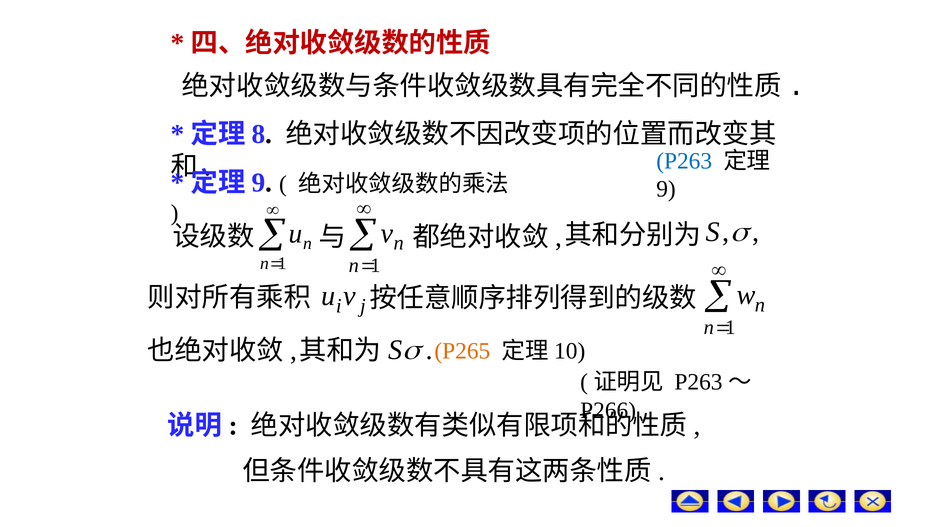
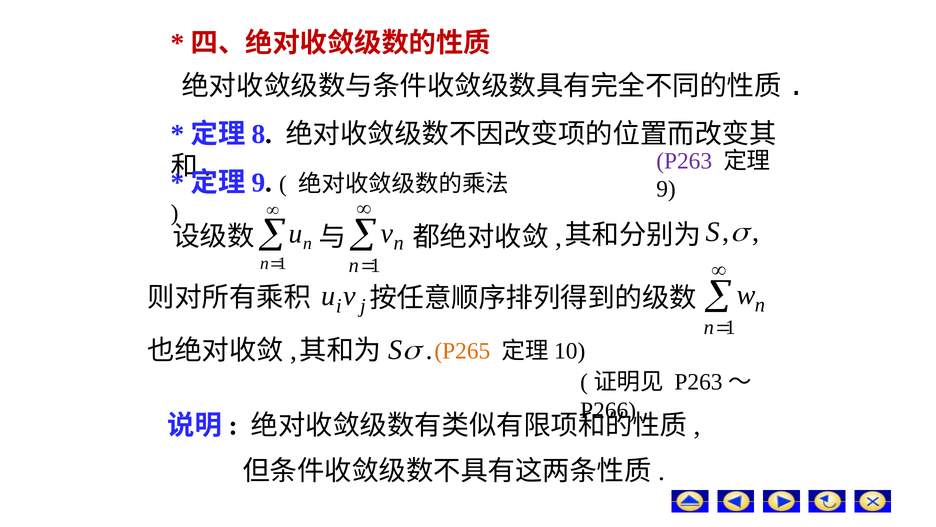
P263 colour: blue -> purple (684, 161)
